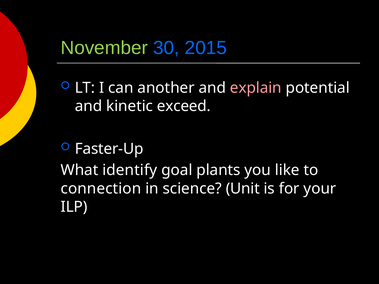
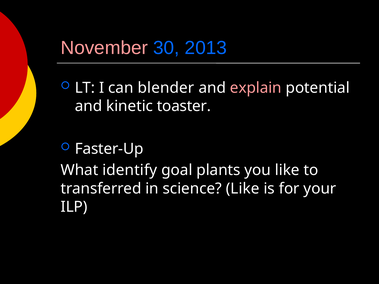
November colour: light green -> pink (104, 48)
2015: 2015 -> 2013 (206, 48)
another: another -> blender (166, 88)
exceed: exceed -> toaster (184, 106)
connection: connection -> transferred (101, 189)
science Unit: Unit -> Like (243, 189)
